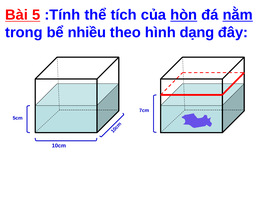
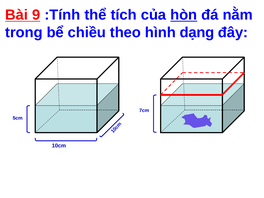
5: 5 -> 9 (36, 15)
nằm underline: present -> none (238, 15)
nhiều: nhiều -> chiều (87, 32)
